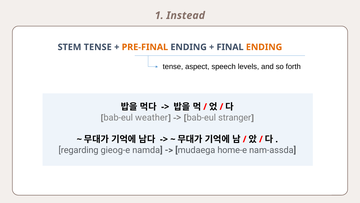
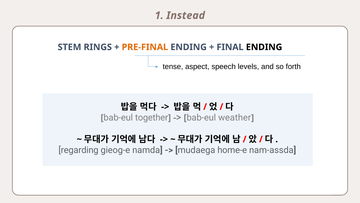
STEM TENSE: TENSE -> RINGS (98, 47)
ENDING colour: orange -> black (264, 47)
weather: weather -> together (152, 117)
stranger: stranger -> weather (235, 117)
